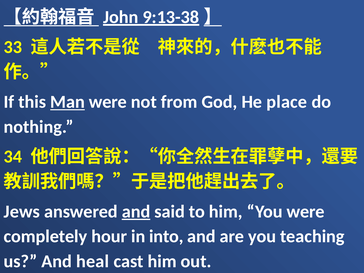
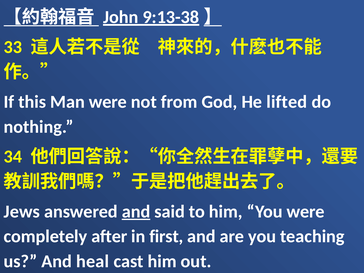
Man underline: present -> none (67, 102)
place: place -> lifted (287, 102)
hour: hour -> after (109, 236)
into: into -> first (166, 236)
